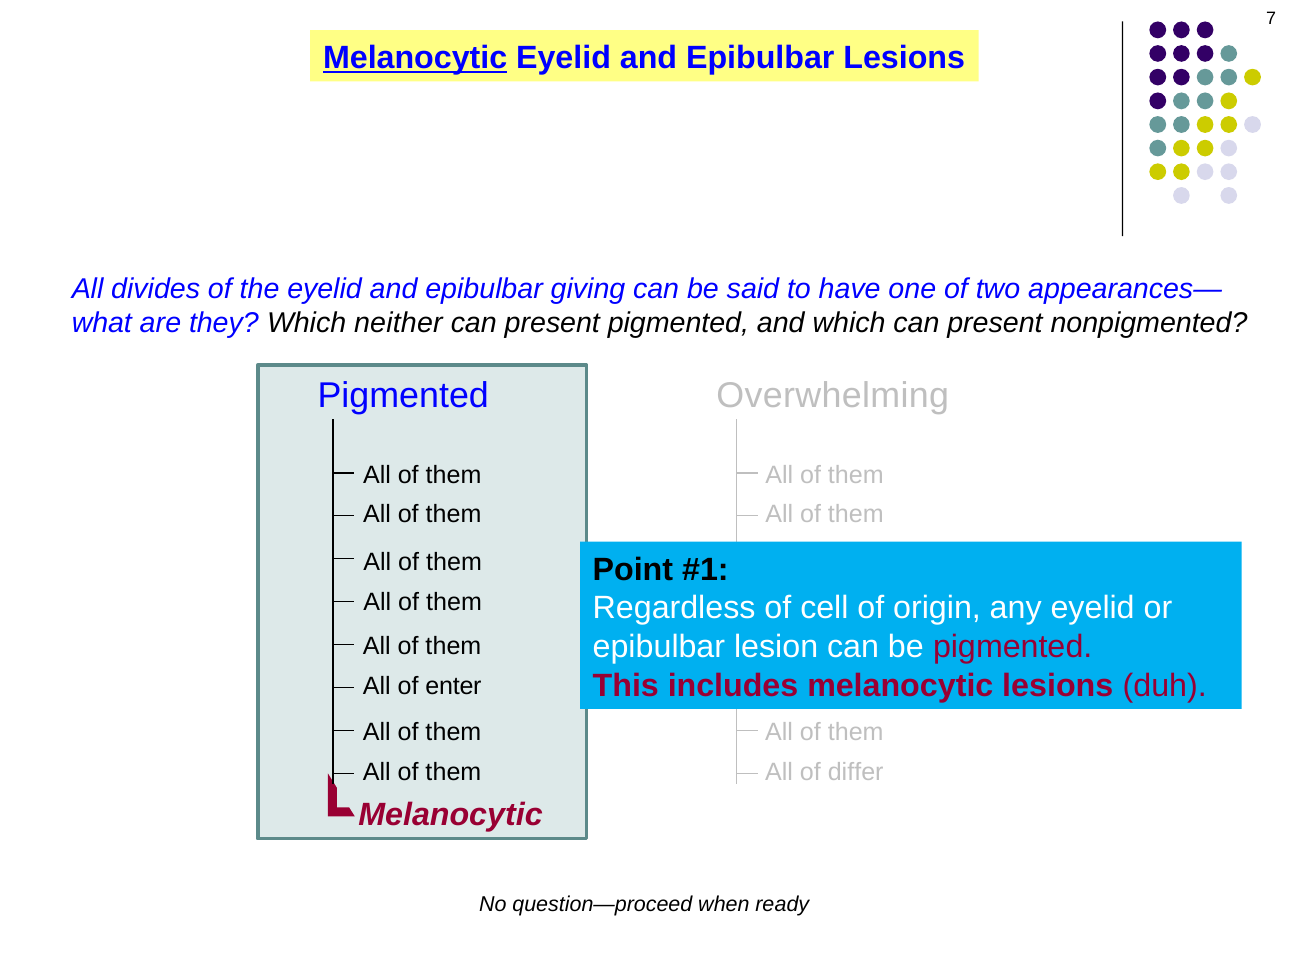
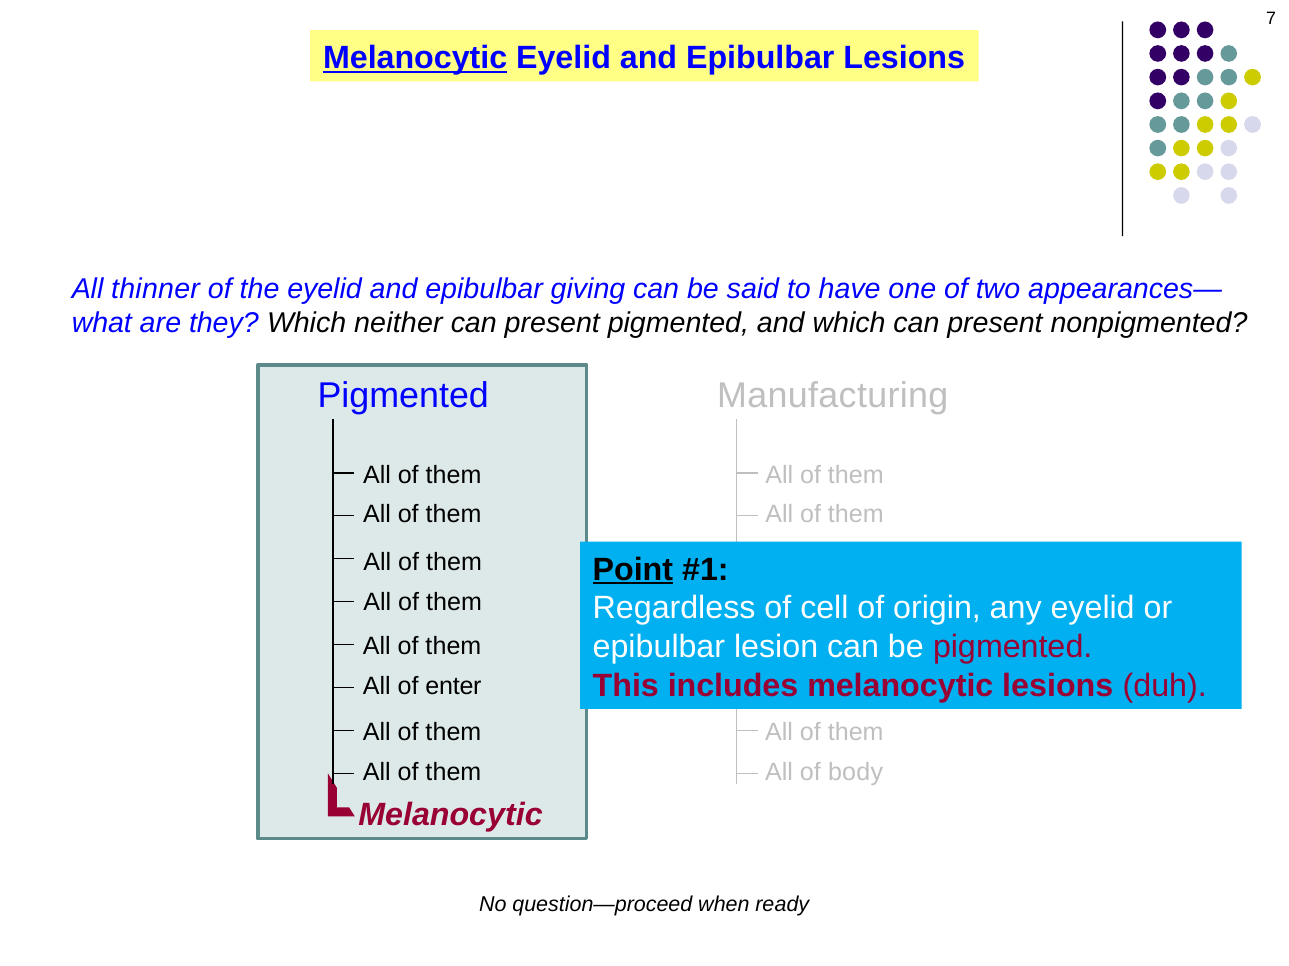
divides: divides -> thinner (156, 289)
Overwhelming: Overwhelming -> Manufacturing (833, 396)
Point underline: none -> present (633, 570)
differ: differ -> body (856, 772)
